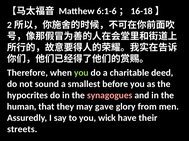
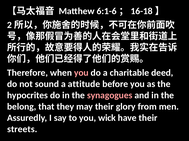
you colour: light green -> pink (81, 73)
smallest: smallest -> attitude (84, 84)
human: human -> belong (22, 107)
may gave: gave -> their (104, 107)
